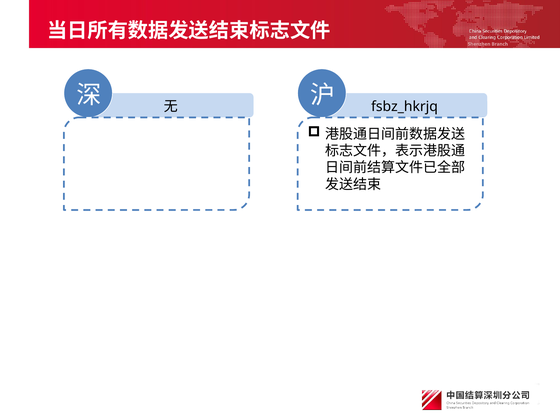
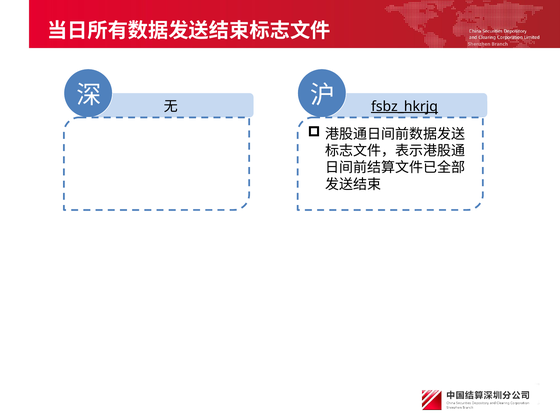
fsbz_hkrjq underline: none -> present (405, 106)
